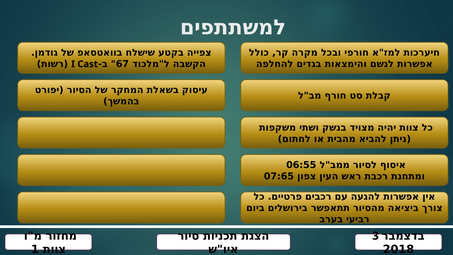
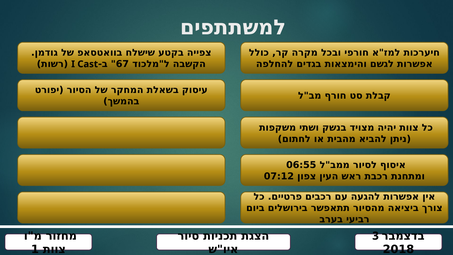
07:65: 07:65 -> 07:12 (279, 176)
